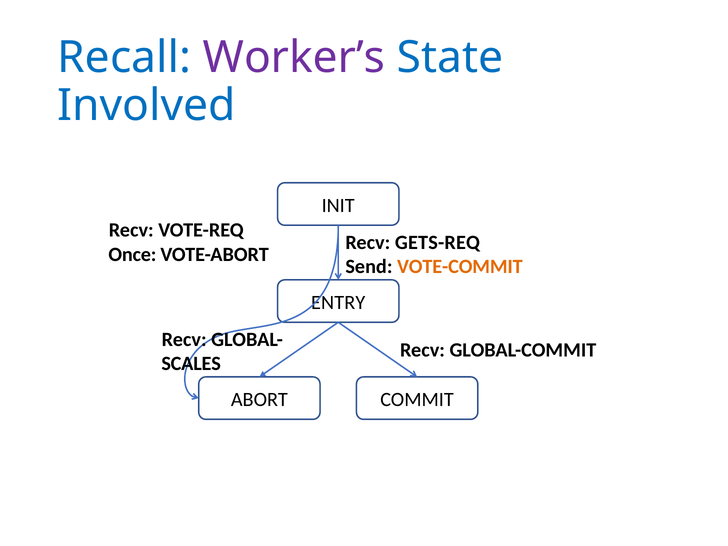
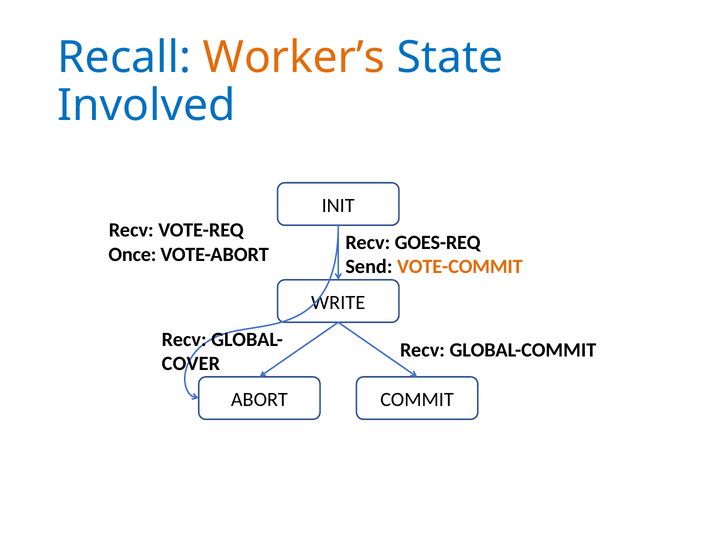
Worker’s colour: purple -> orange (294, 58)
GETS-REQ: GETS-REQ -> GOES-REQ (438, 242)
ENTRY: ENTRY -> WRITE (338, 302)
SCALES: SCALES -> COVER (191, 364)
